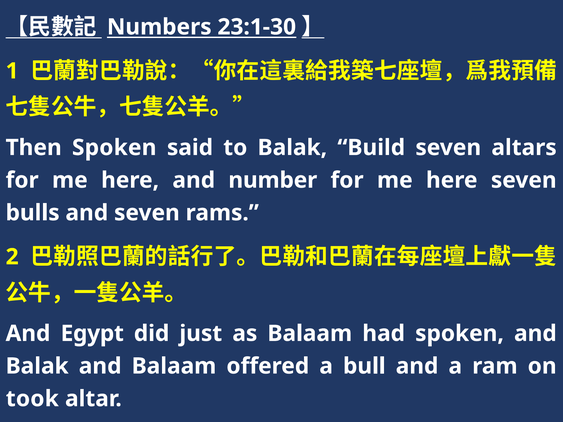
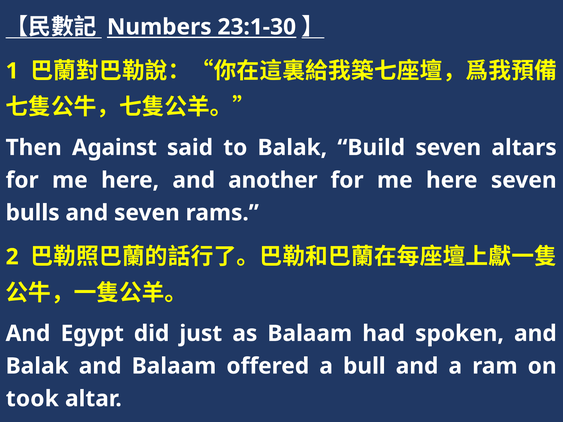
Then Spoken: Spoken -> Against (114, 148)
number: number -> another (273, 180)
